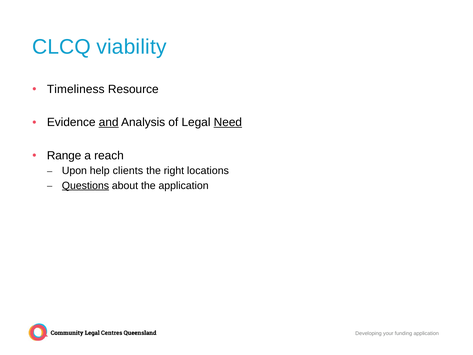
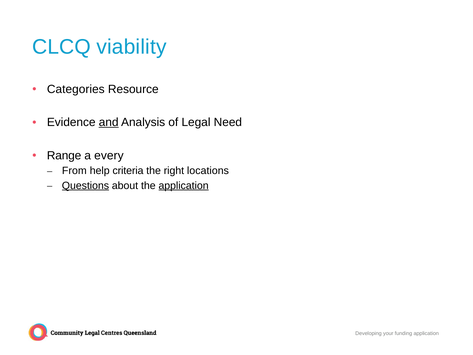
Timeliness: Timeliness -> Categories (76, 89)
Need underline: present -> none (228, 122)
reach: reach -> every (109, 155)
Upon: Upon -> From (74, 171)
clients: clients -> criteria (128, 171)
application underline: none -> present (184, 185)
